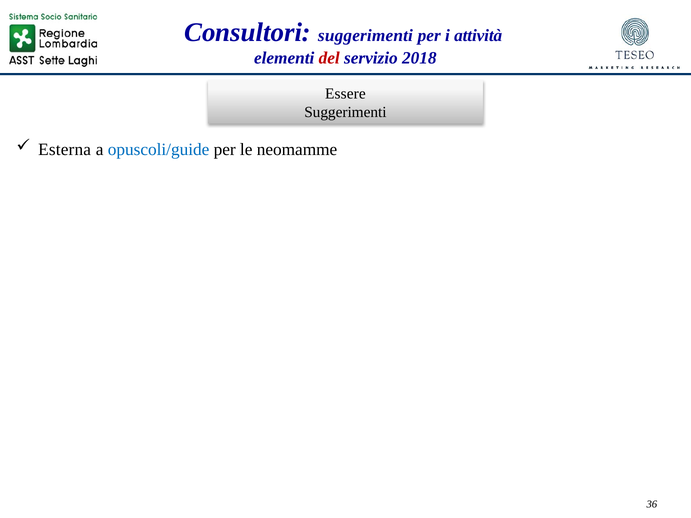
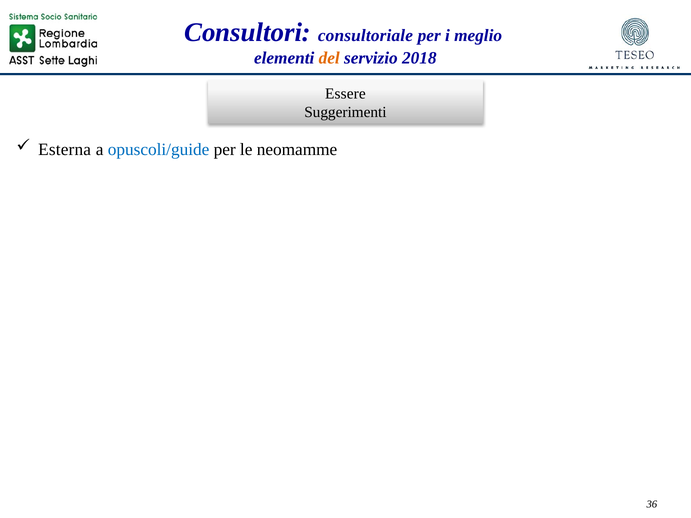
Consultori suggerimenti: suggerimenti -> consultoriale (365, 35)
attività: attività -> meglio (478, 35)
del colour: red -> orange (329, 58)
